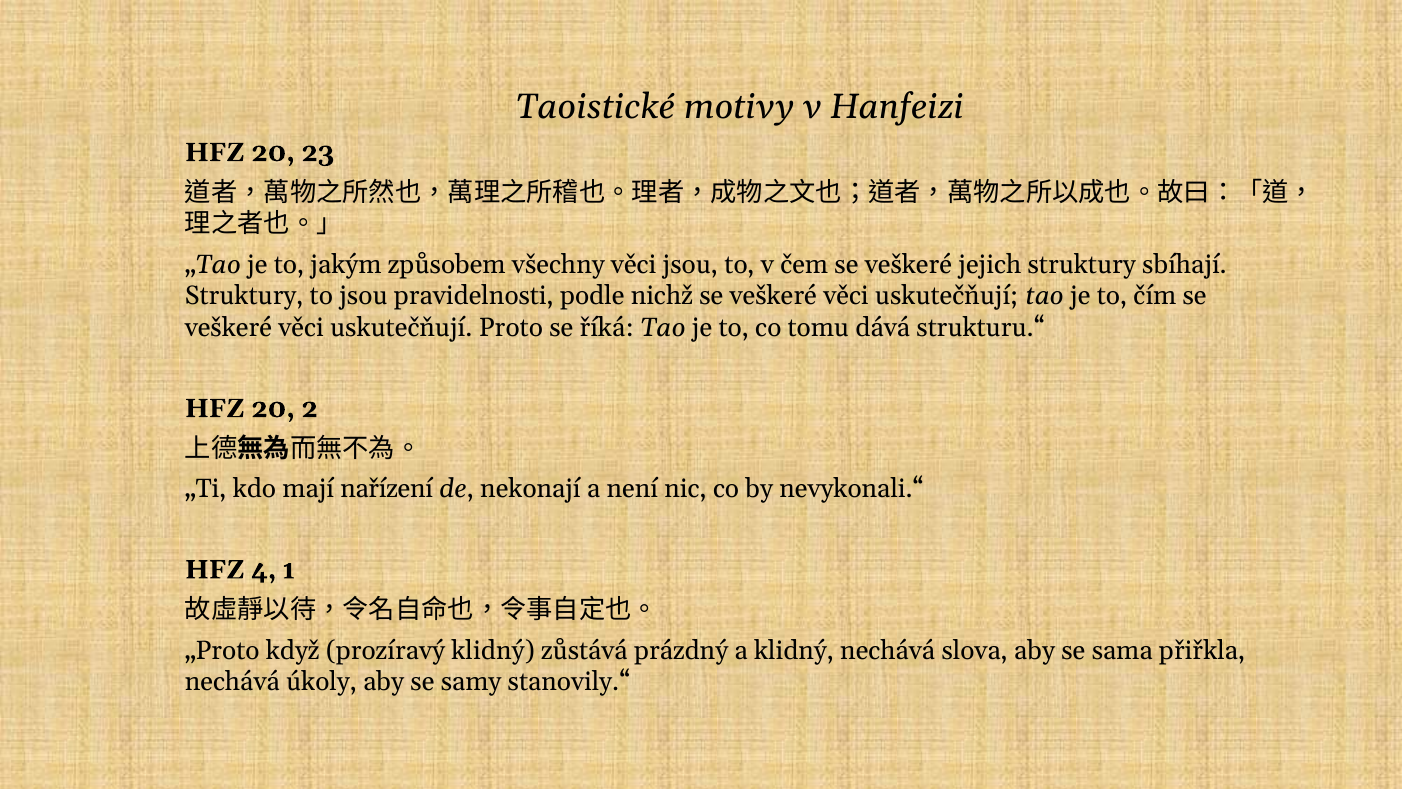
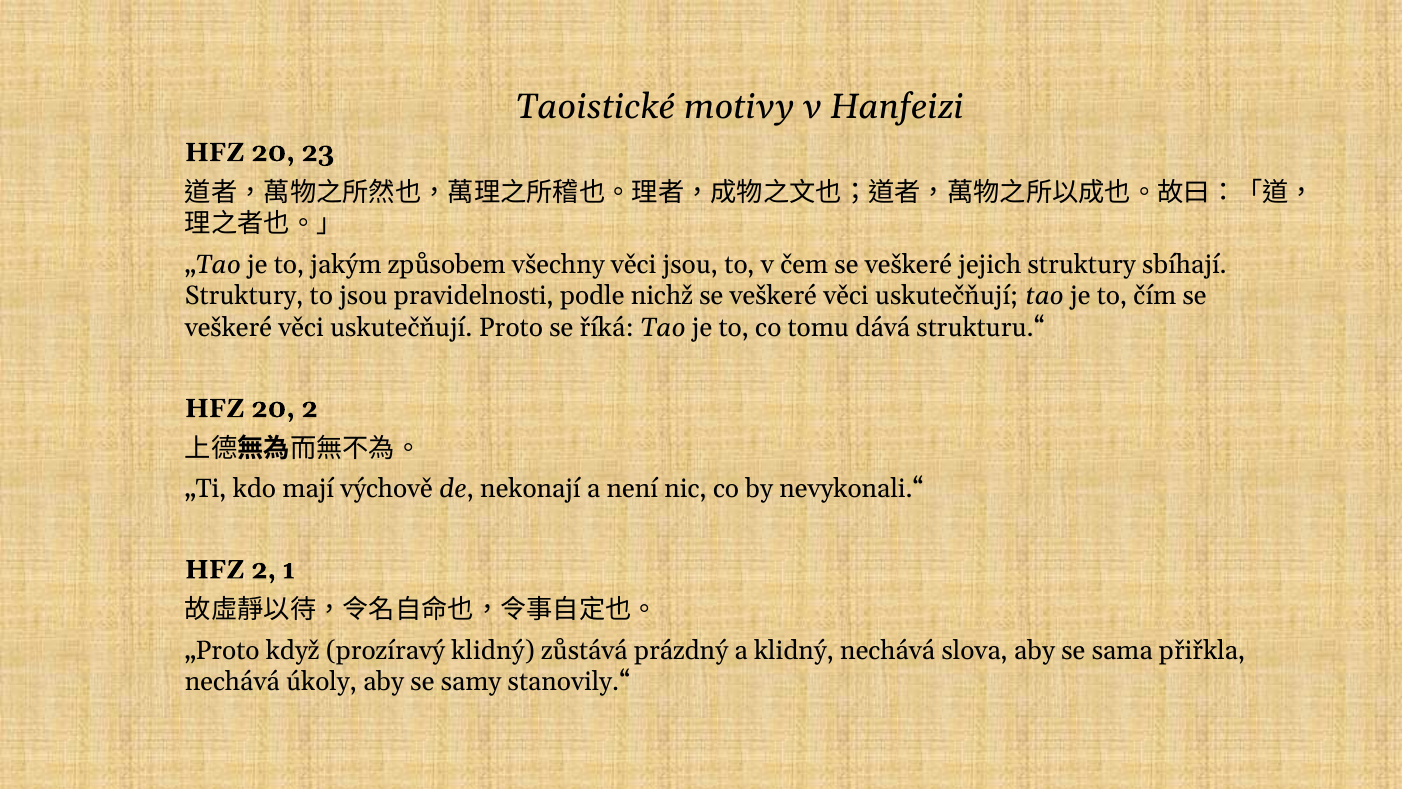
nařízení: nařízení -> výchově (387, 489)
HFZ 4: 4 -> 2 (264, 569)
